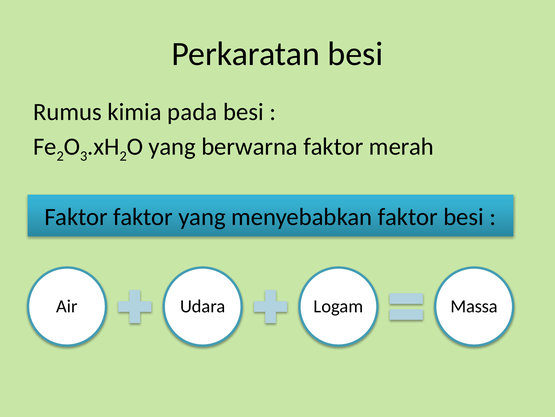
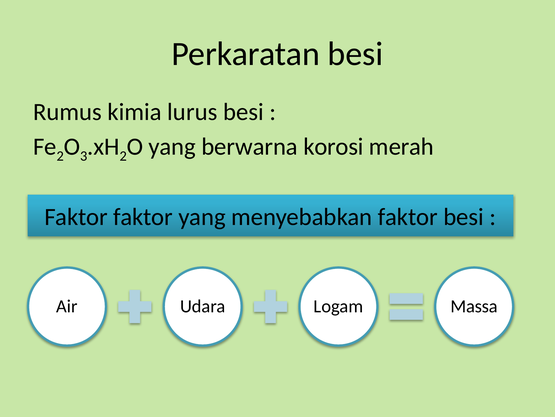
pada: pada -> lurus (192, 112)
berwarna faktor: faktor -> korosi (333, 146)
